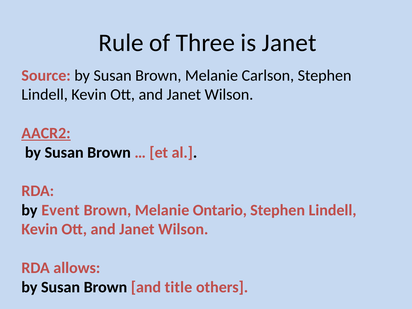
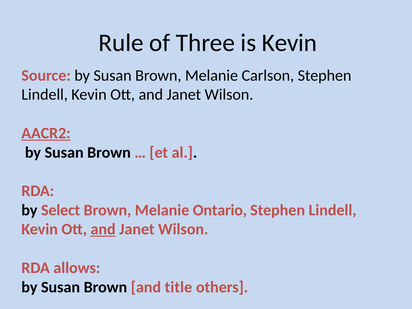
is Janet: Janet -> Kevin (290, 43)
Event: Event -> Select (61, 210)
and underline: none -> present (103, 229)
